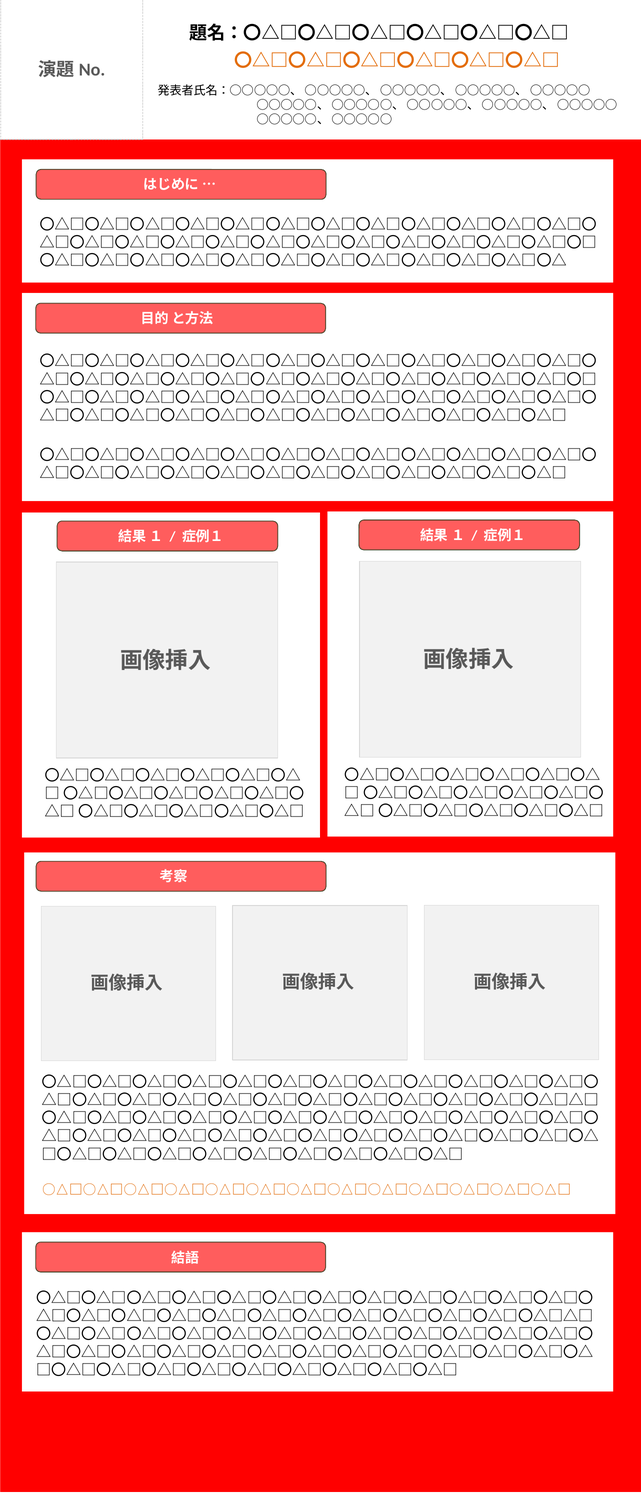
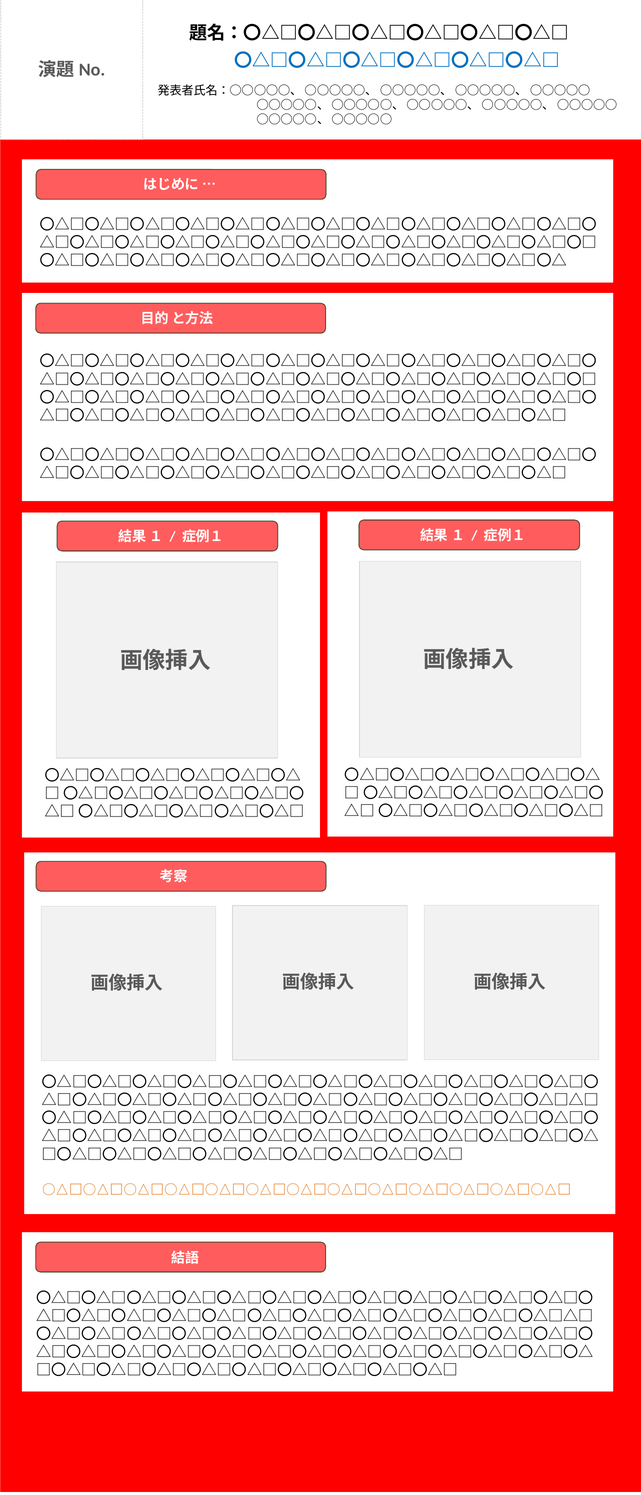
〇△□〇△□〇△□〇△□〇△□〇△□ colour: orange -> blue (397, 61)
